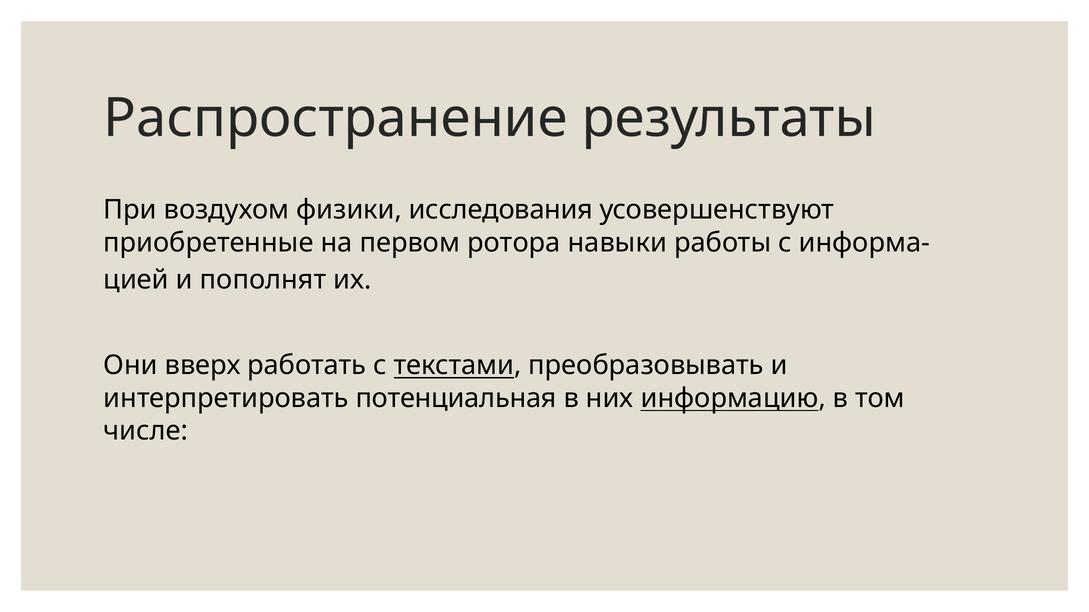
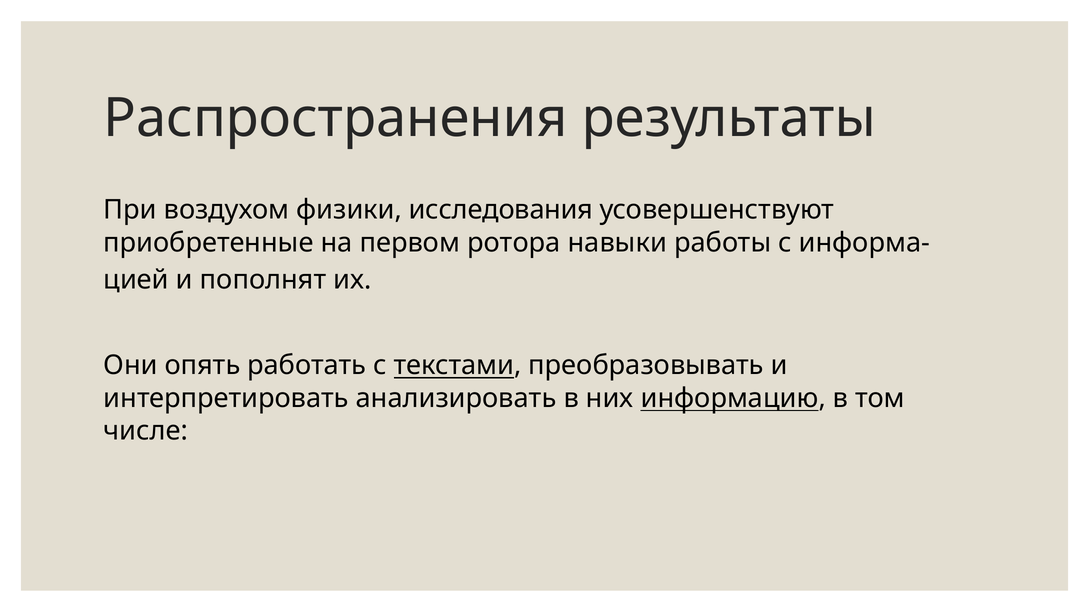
Распространение: Распространение -> Распространения (336, 118)
вверх: вверх -> опять (203, 366)
потенциальная: потенциальная -> анализировать (456, 398)
